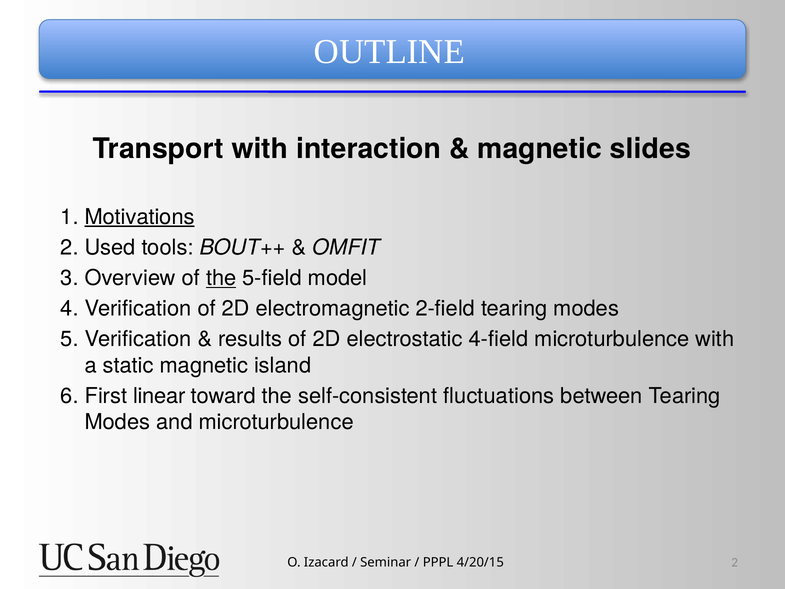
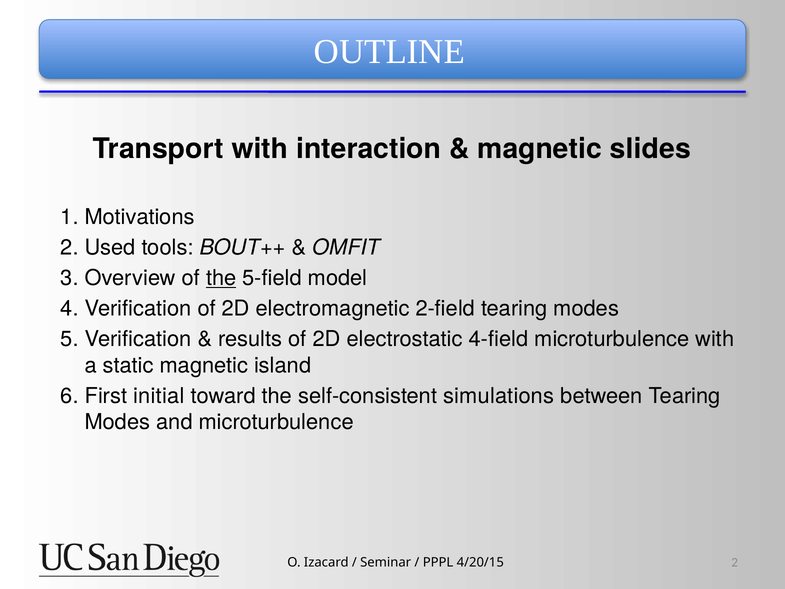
Motivations underline: present -> none (140, 217)
linear: linear -> initial (159, 396)
fluctuations: fluctuations -> simulations (499, 396)
